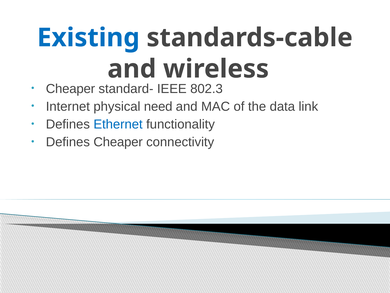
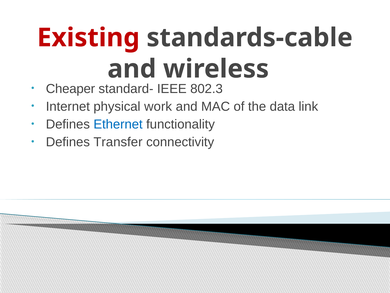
Existing colour: blue -> red (88, 38)
need: need -> work (158, 106)
Defines Cheaper: Cheaper -> Transfer (118, 142)
